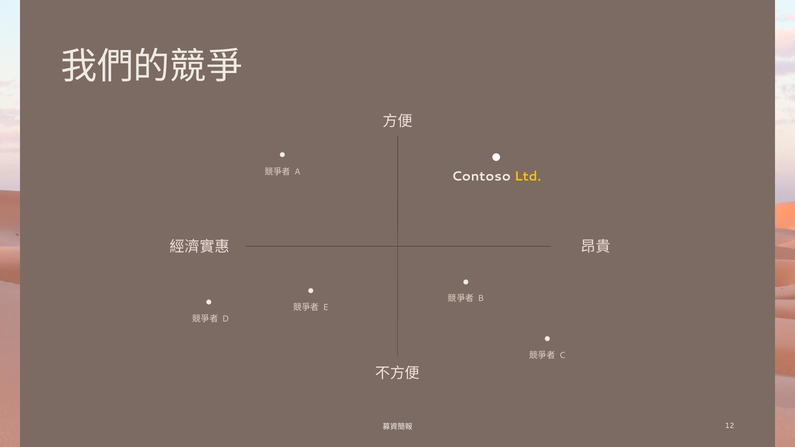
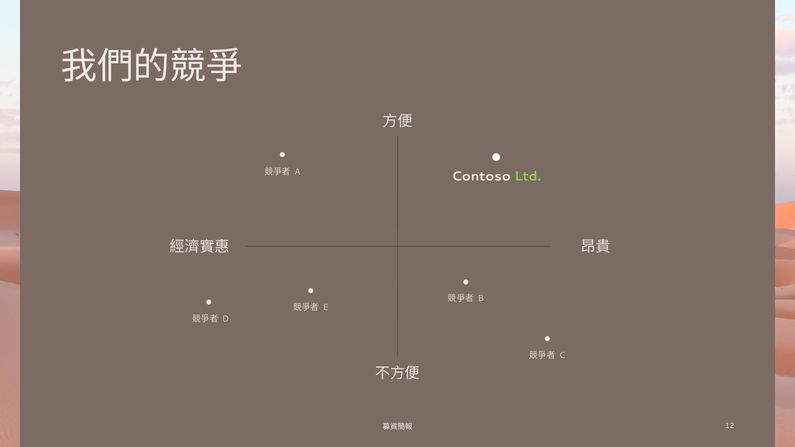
Ltd colour: yellow -> light green (528, 177)
